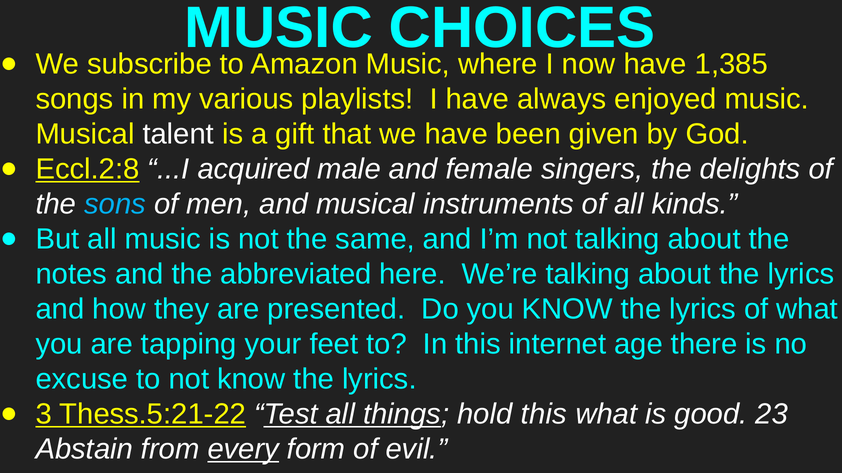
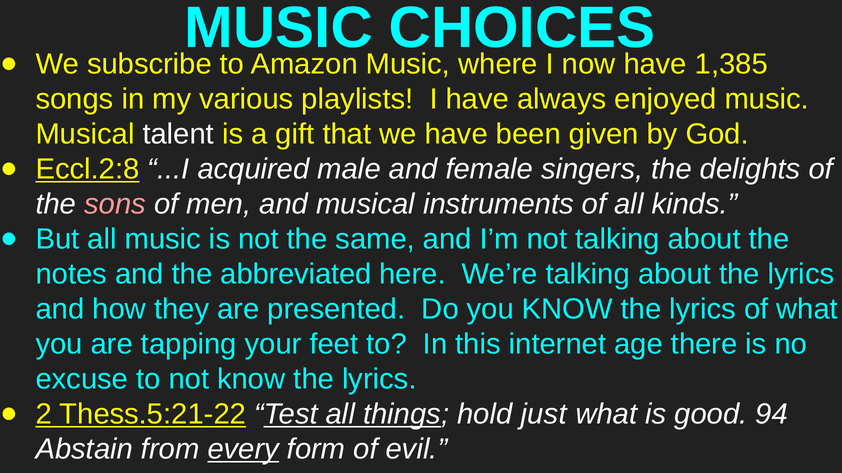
sons colour: light blue -> pink (115, 204)
3: 3 -> 2 (44, 415)
hold this: this -> just (544, 415)
23: 23 -> 94 (772, 415)
